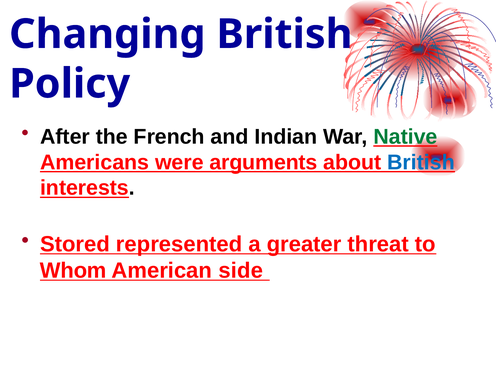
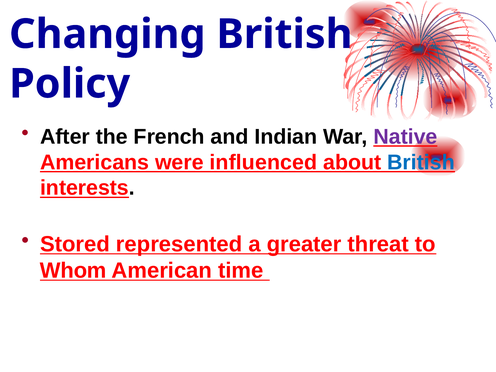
Native colour: green -> purple (405, 137)
arguments: arguments -> influenced (263, 162)
side: side -> time (241, 271)
